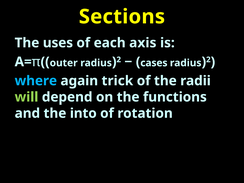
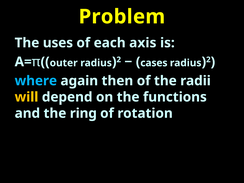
Sections: Sections -> Problem (122, 17)
trick: trick -> then (117, 81)
will colour: light green -> yellow (26, 97)
into: into -> ring (83, 113)
